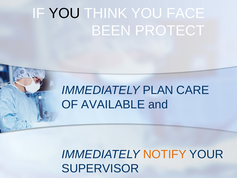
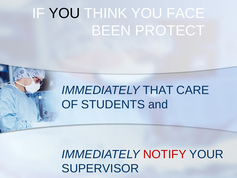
PLAN: PLAN -> THAT (158, 90)
AVAILABLE: AVAILABLE -> STUDENTS (113, 104)
NOTIFY colour: orange -> red (165, 154)
